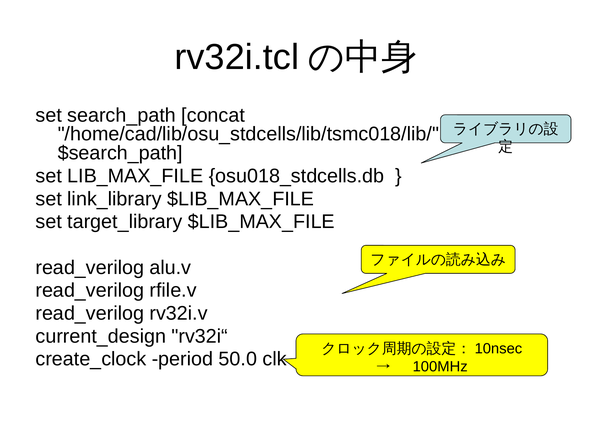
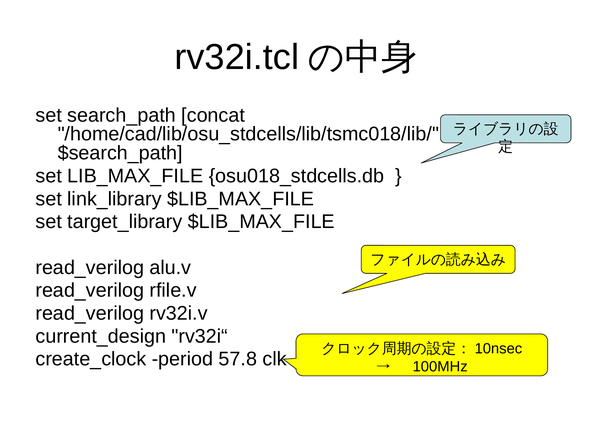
50.0: 50.0 -> 57.8 (238, 359)
